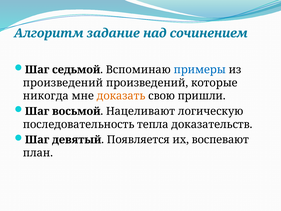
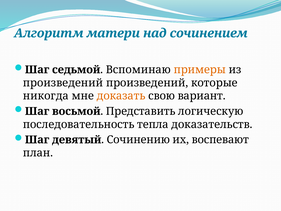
задание: задание -> матери (113, 33)
примеры colour: blue -> orange (200, 70)
пришли: пришли -> вариант (202, 96)
Нацеливают: Нацеливают -> Представить (141, 111)
Появляется: Появляется -> Сочинению (138, 140)
